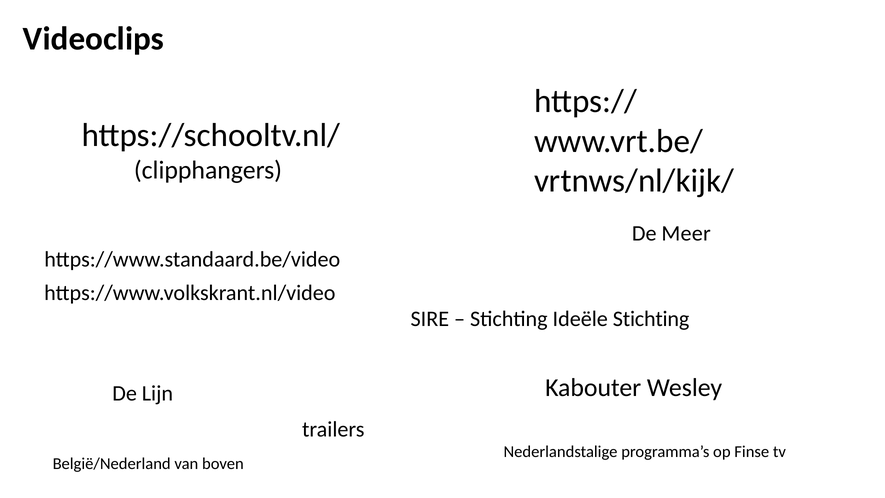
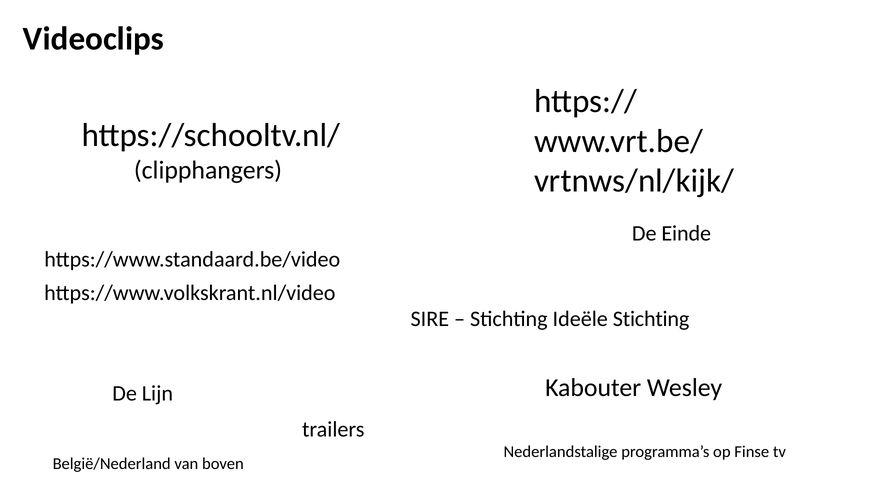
Meer: Meer -> Einde (686, 233)
